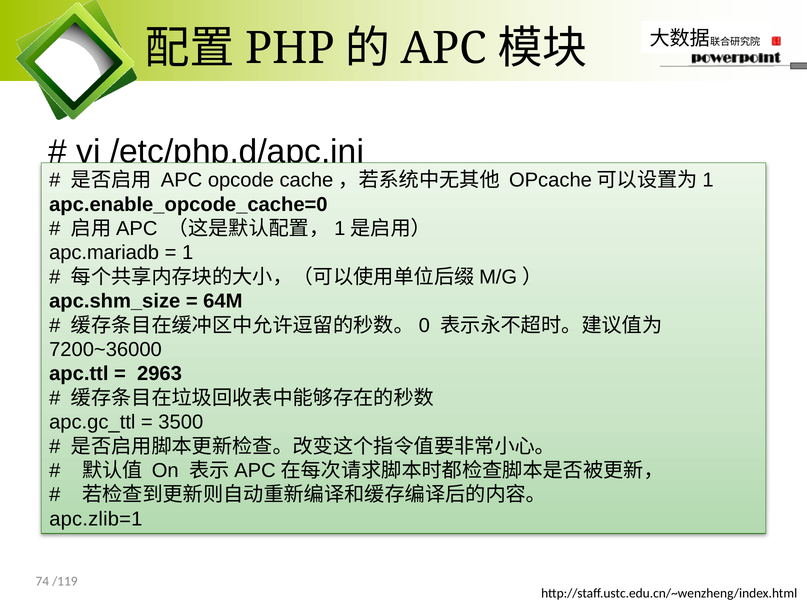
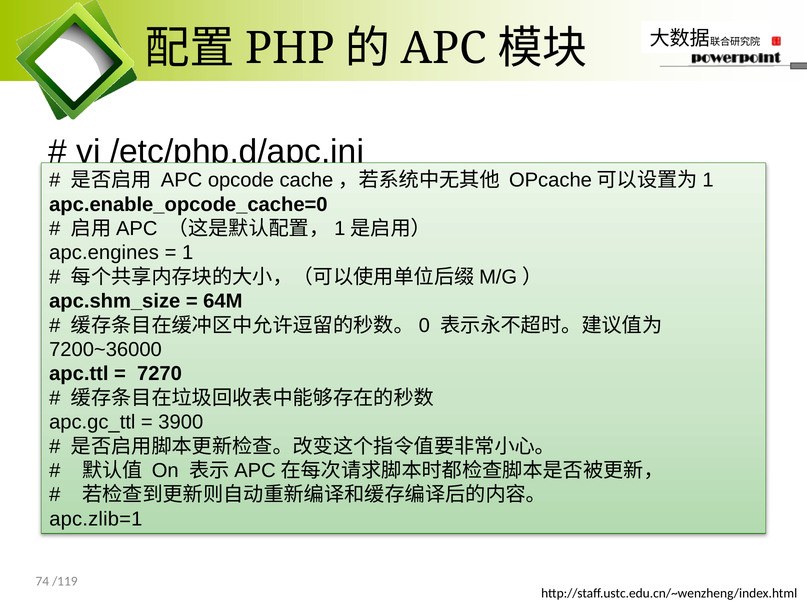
apc.mariadb: apc.mariadb -> apc.engines (104, 253)
2963: 2963 -> 7270 (159, 374)
3500: 3500 -> 3900 (181, 422)
